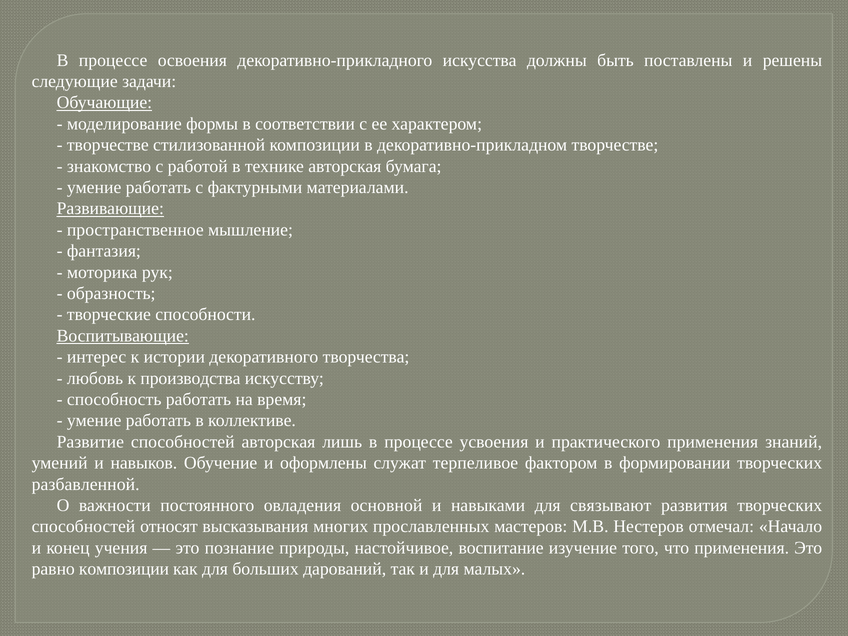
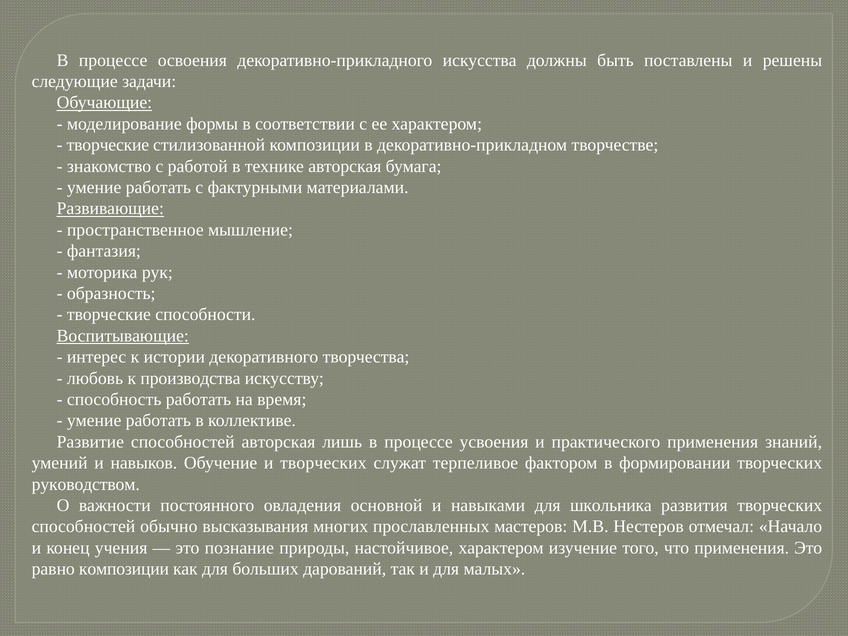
творчестве: творчестве -> творческие (108, 145)
и оформлены: оформлены -> творческих (323, 463)
разбавленной: разбавленной -> руководством (86, 484)
связывают: связывают -> школьника (611, 505)
относят: относят -> обычно (169, 527)
настойчивое воспитание: воспитание -> характером (501, 548)
